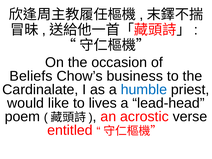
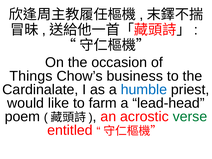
Beliefs: Beliefs -> Things (31, 76)
lives: lives -> farm (103, 103)
verse colour: black -> green (190, 117)
